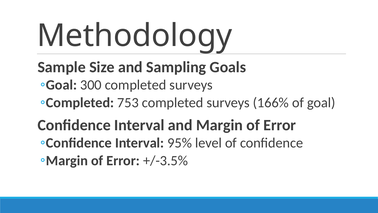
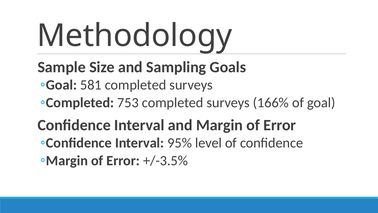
300: 300 -> 581 (91, 85)
